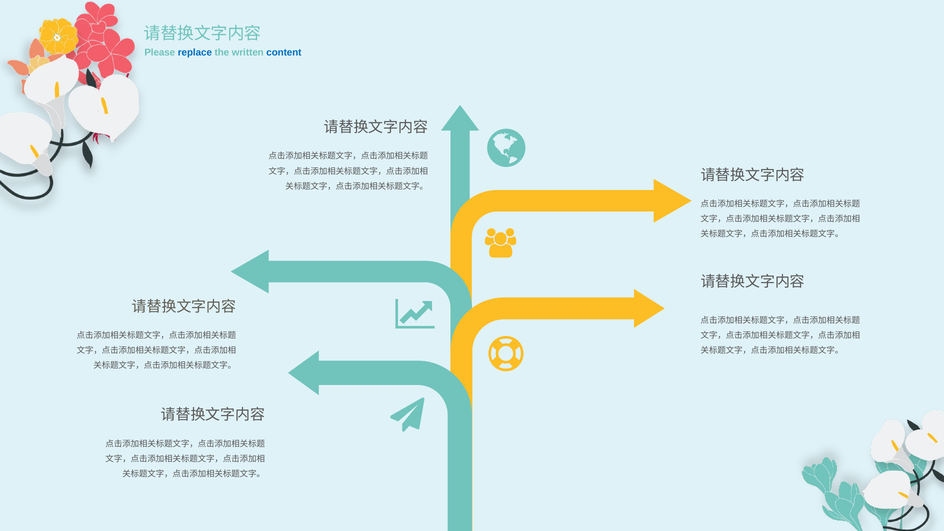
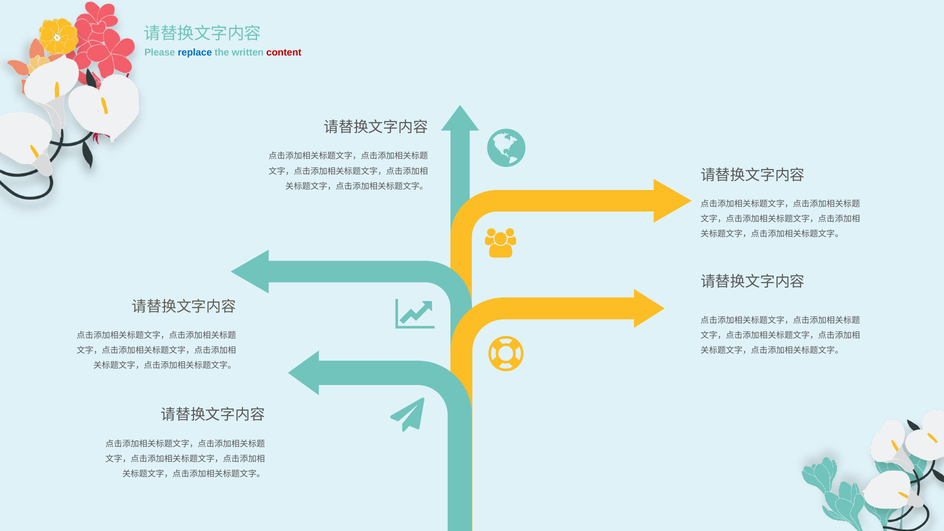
content colour: blue -> red (284, 52)
